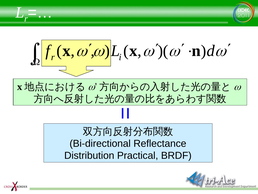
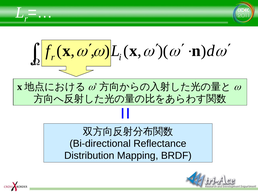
Practical: Practical -> Mapping (138, 155)
